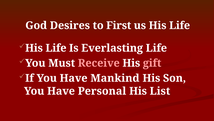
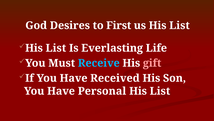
us His Life: Life -> List (179, 25)
Life: Life -> List (56, 48)
Receive colour: pink -> light blue (99, 63)
Mankind: Mankind -> Received (115, 78)
